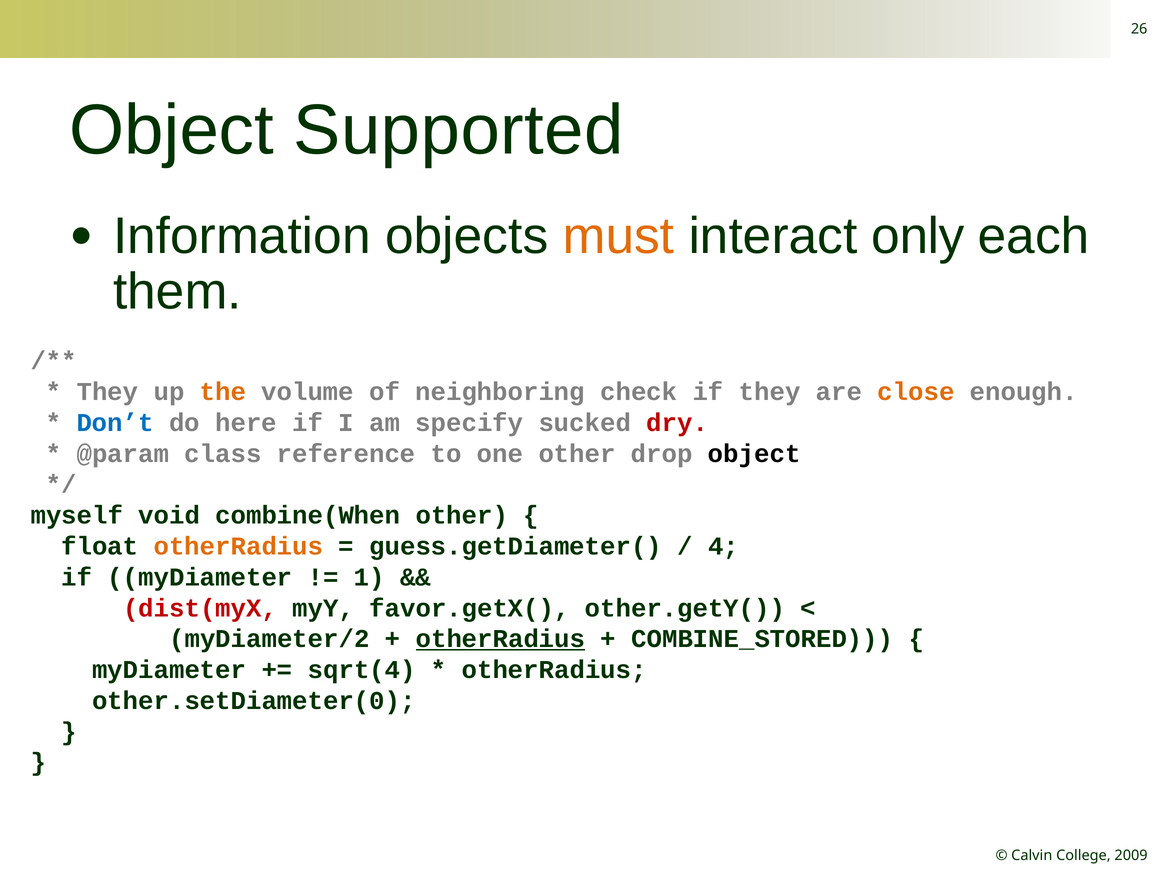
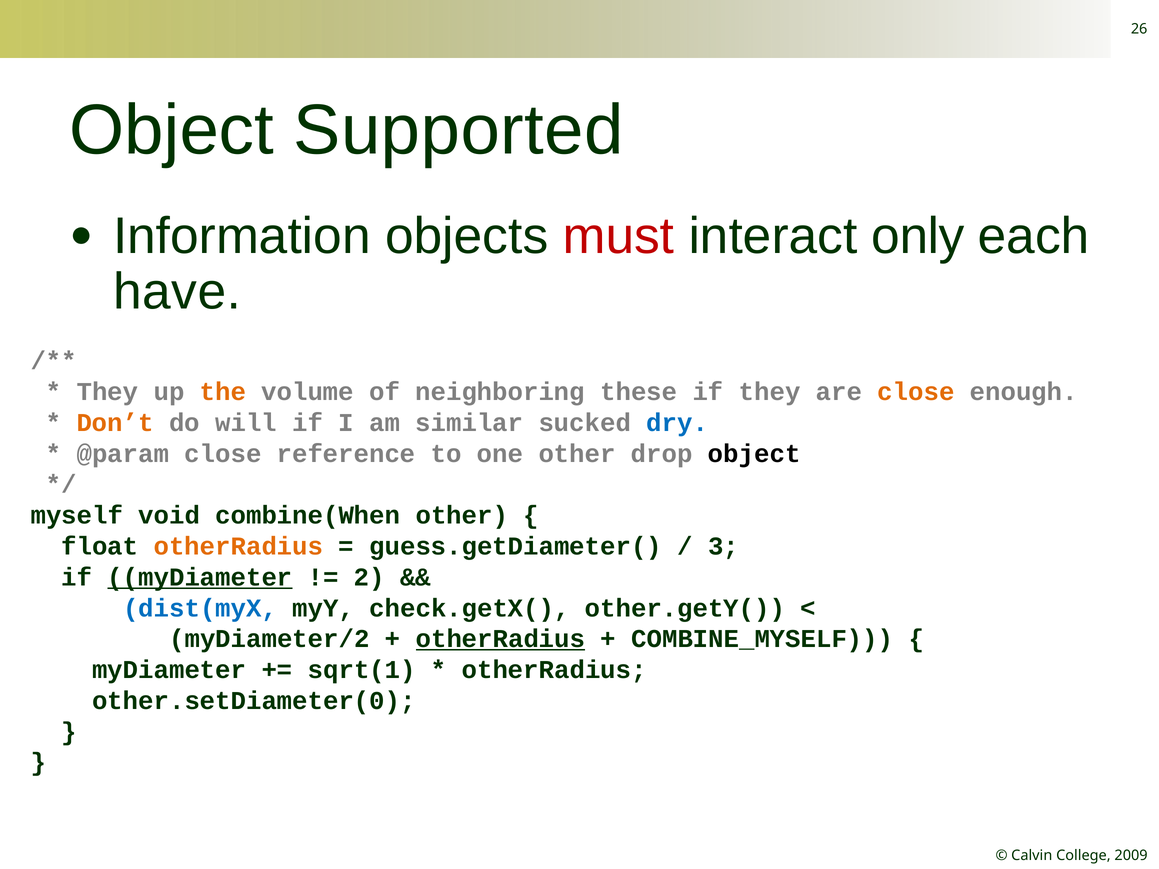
must colour: orange -> red (618, 236)
them: them -> have (177, 292)
check: check -> these (639, 392)
Don’t colour: blue -> orange (115, 423)
here: here -> will (246, 423)
specify: specify -> similar (469, 423)
dry colour: red -> blue (677, 423)
@param class: class -> close (223, 454)
4: 4 -> 3 (724, 546)
myDiameter underline: none -> present (200, 577)
1: 1 -> 2 (369, 577)
dist(myX colour: red -> blue (200, 608)
favor.getX(: favor.getX( -> check.getX( (470, 608)
COMBINE_STORED: COMBINE_STORED -> COMBINE_MYSELF (762, 639)
sqrt(4: sqrt(4 -> sqrt(1 (362, 670)
